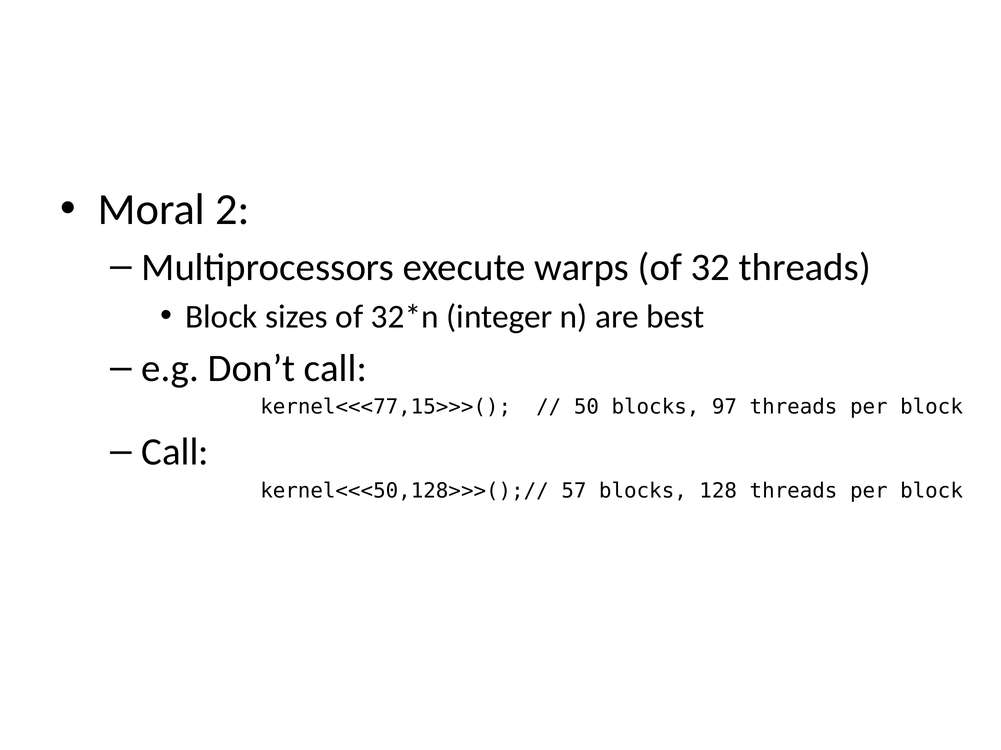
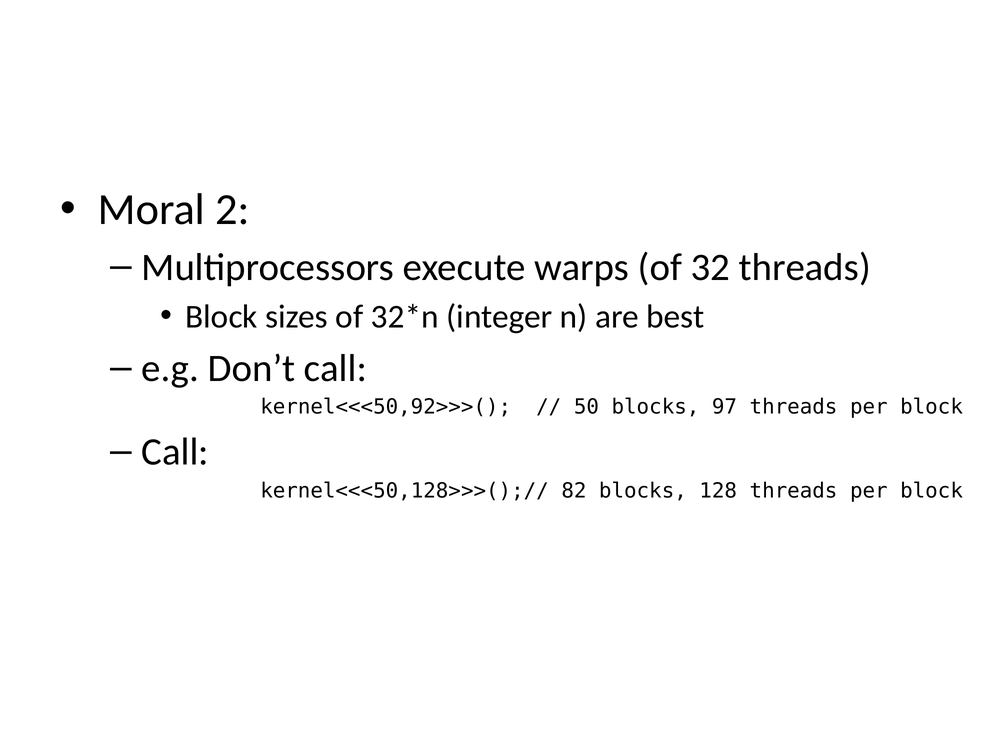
kernel<<<77,15>>>(: kernel<<<77,15>>>( -> kernel<<<50,92>>>( (386, 408)
57: 57 -> 82 (574, 491)
